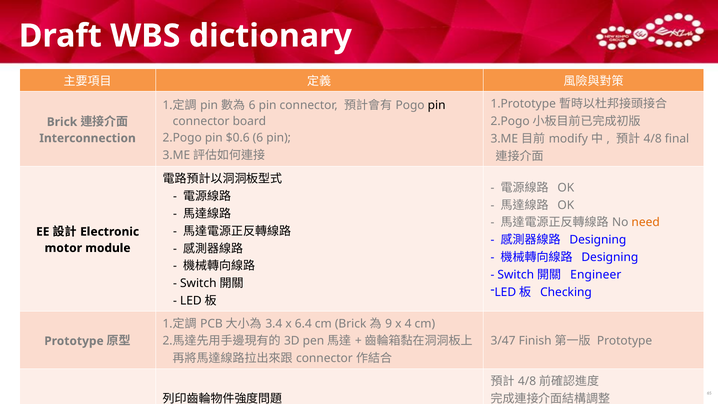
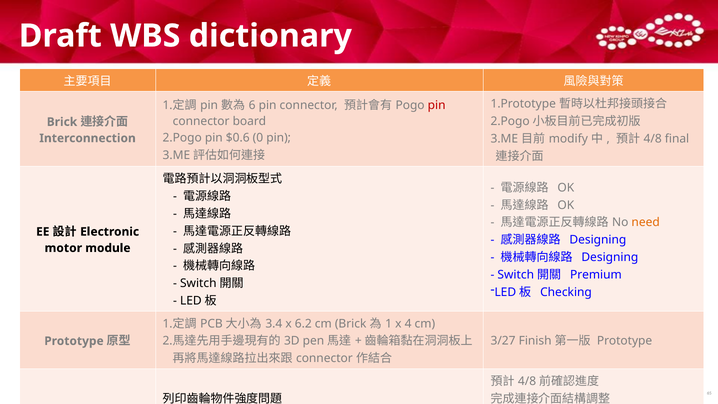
pin colour: black -> red (437, 105)
$0.6 6: 6 -> 0 (258, 138)
Engineer: Engineer -> Premium (596, 275)
6.4: 6.4 -> 6.2 (303, 324)
9: 9 -> 1 (389, 324)
3/47: 3/47 -> 3/27 (503, 341)
